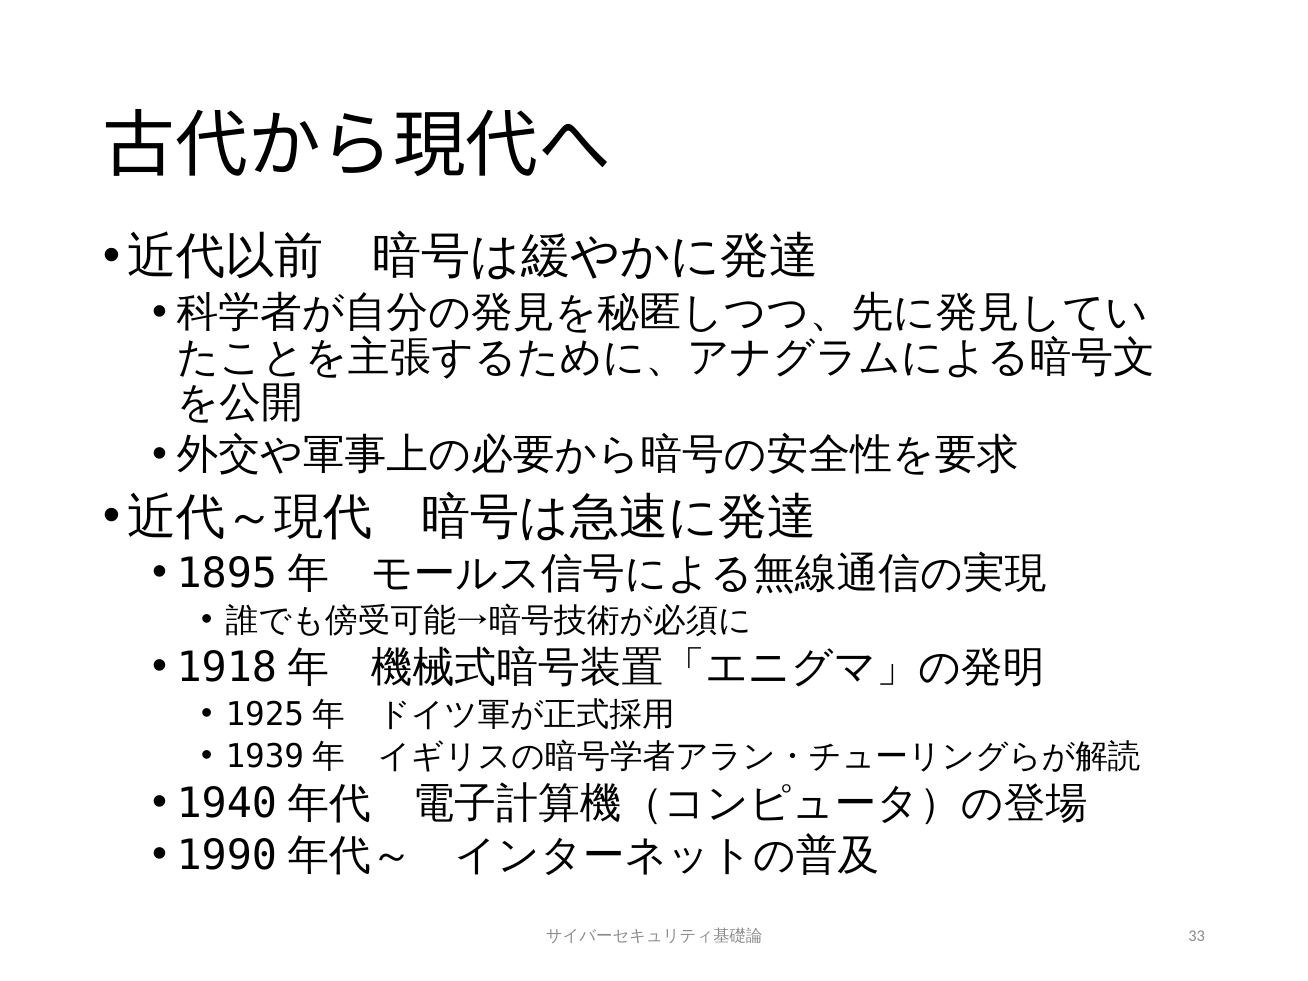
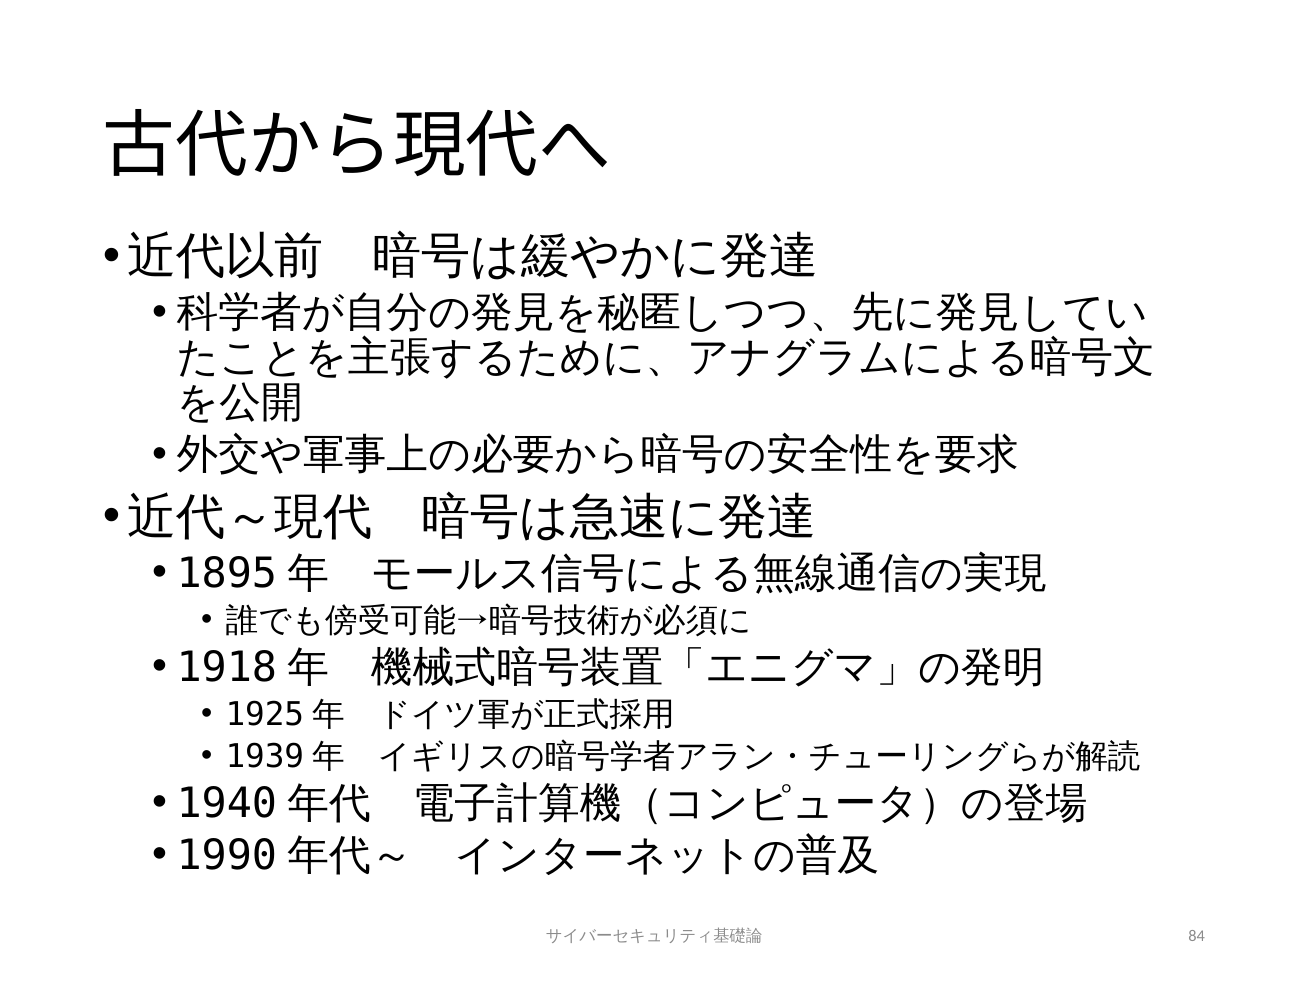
33: 33 -> 84 (1197, 936)
